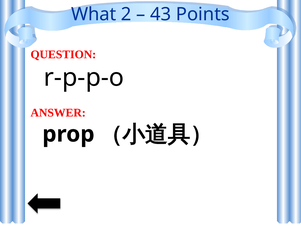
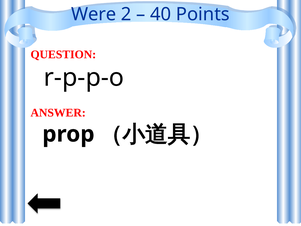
What: What -> Were (94, 14)
43: 43 -> 40 (161, 14)
